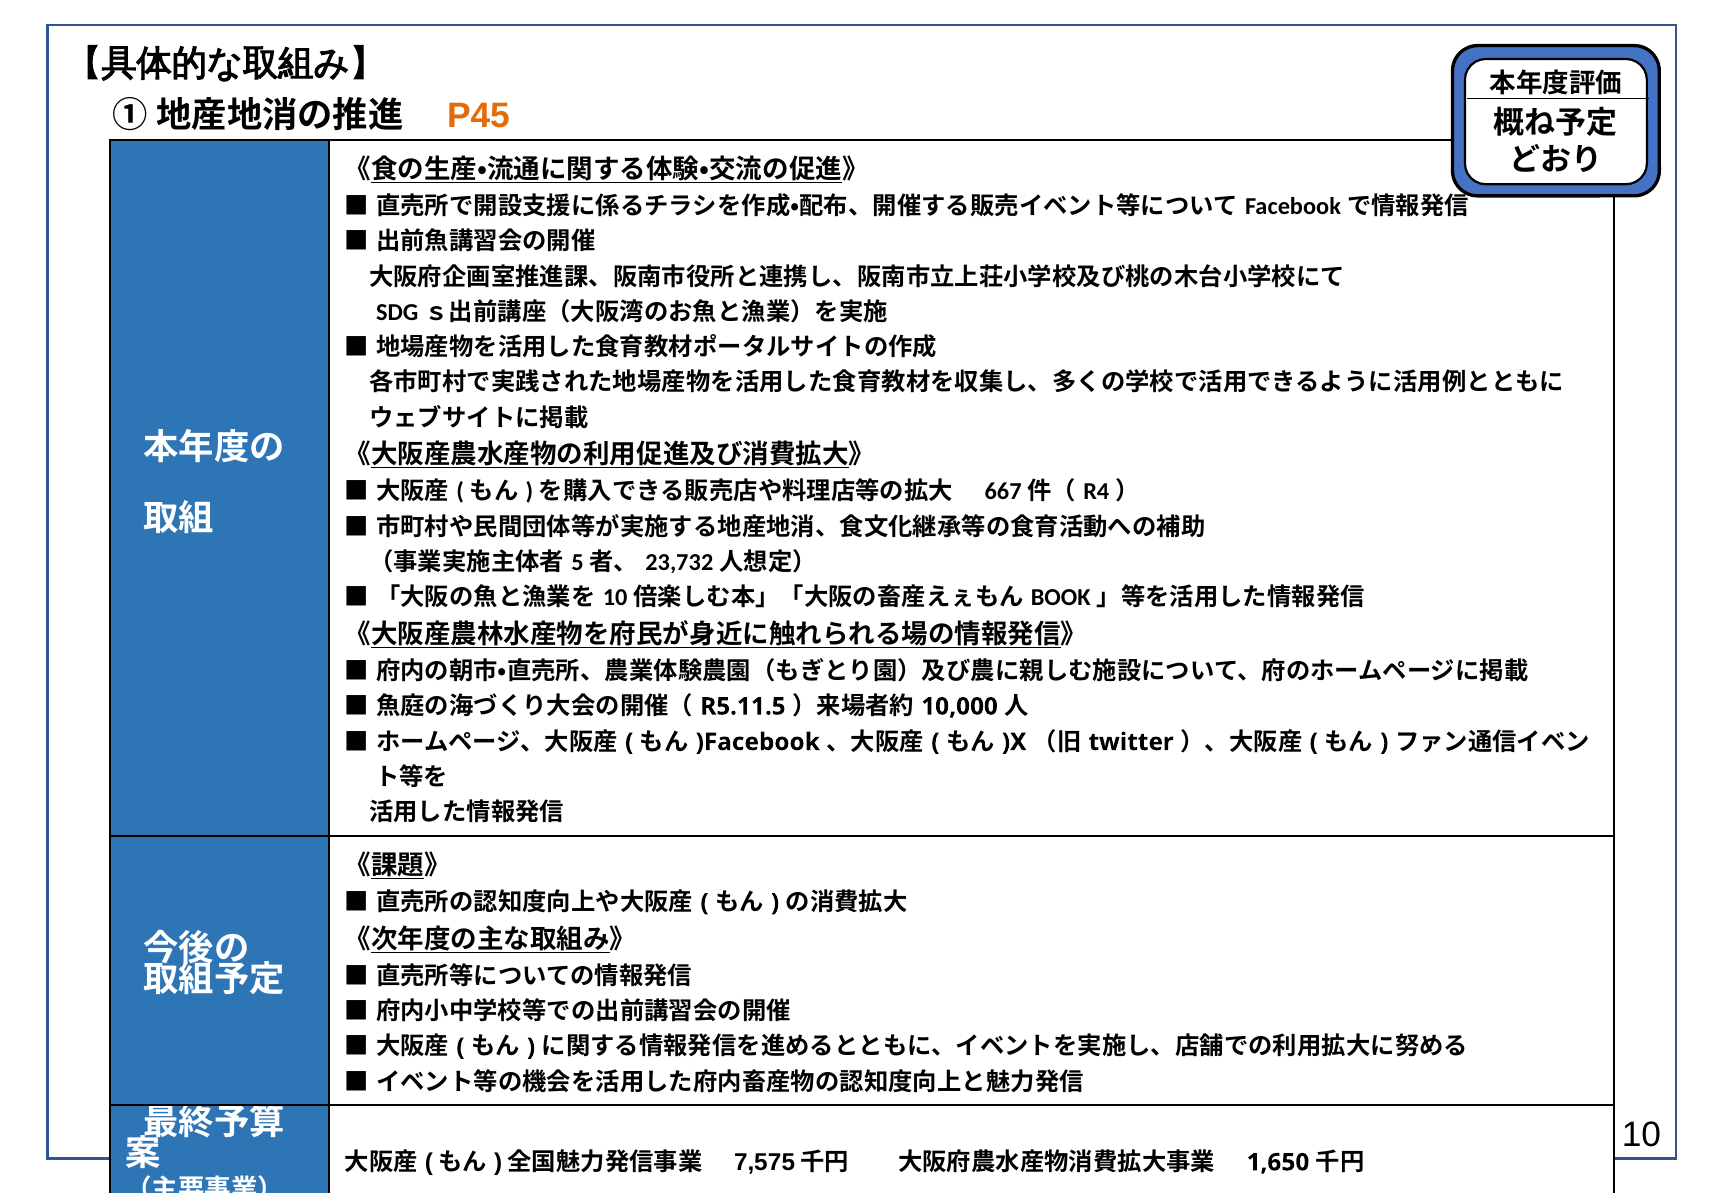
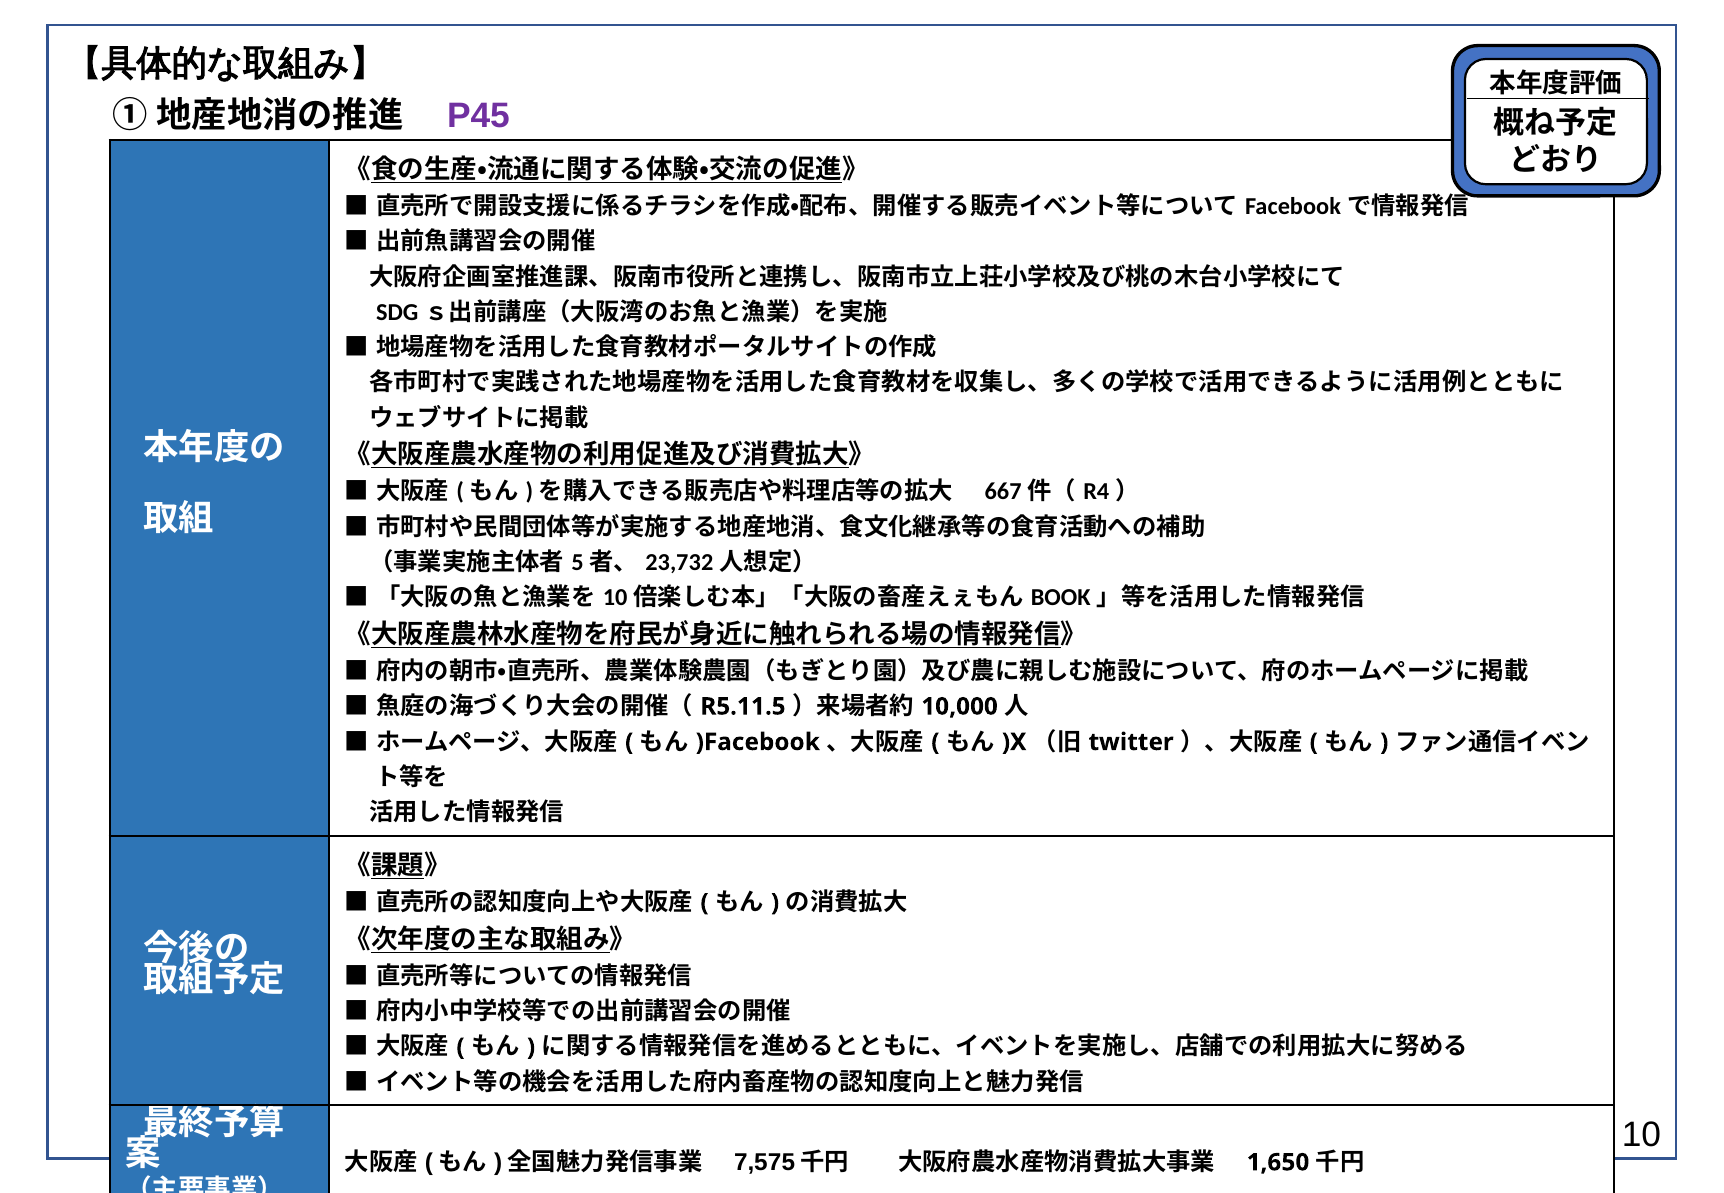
P45 colour: orange -> purple (479, 116)
